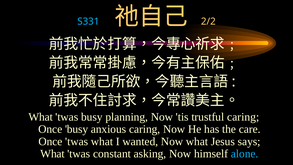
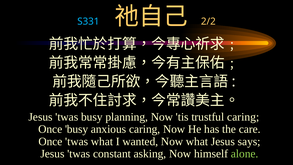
What: What -> Jesus (41, 117)
What: What -> Jesus (52, 154)
alone colour: light blue -> light green (245, 154)
